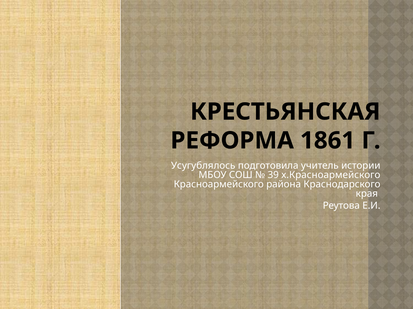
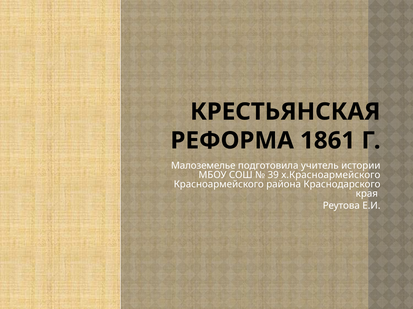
Усугублялось: Усугублялось -> Малоземелье (203, 166)
